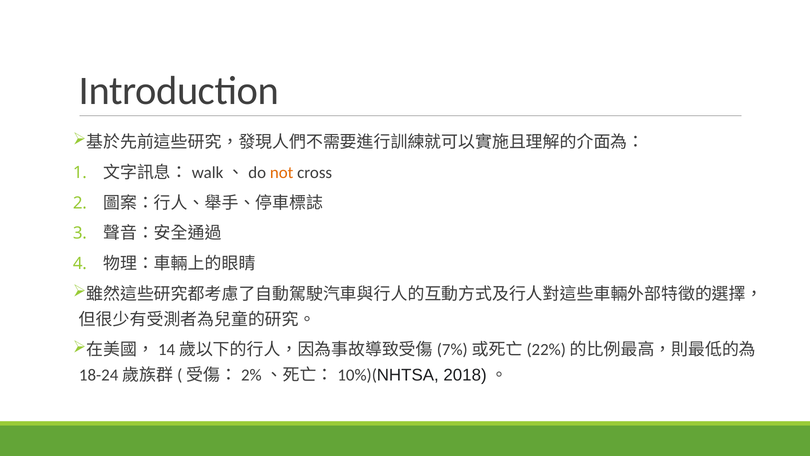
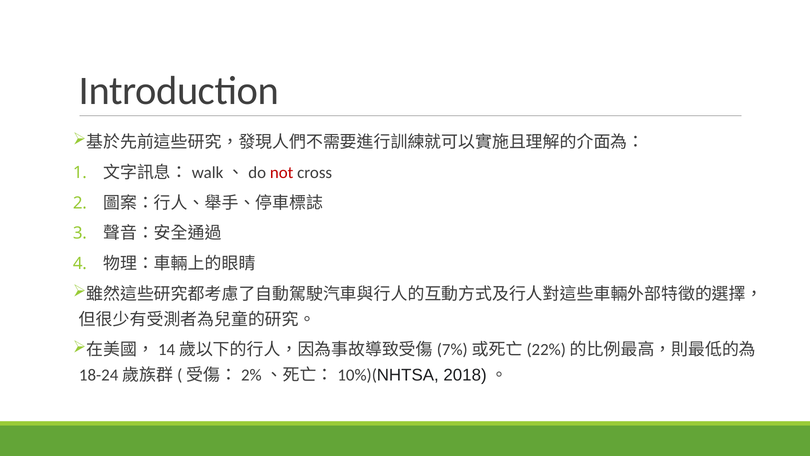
not colour: orange -> red (282, 172)
